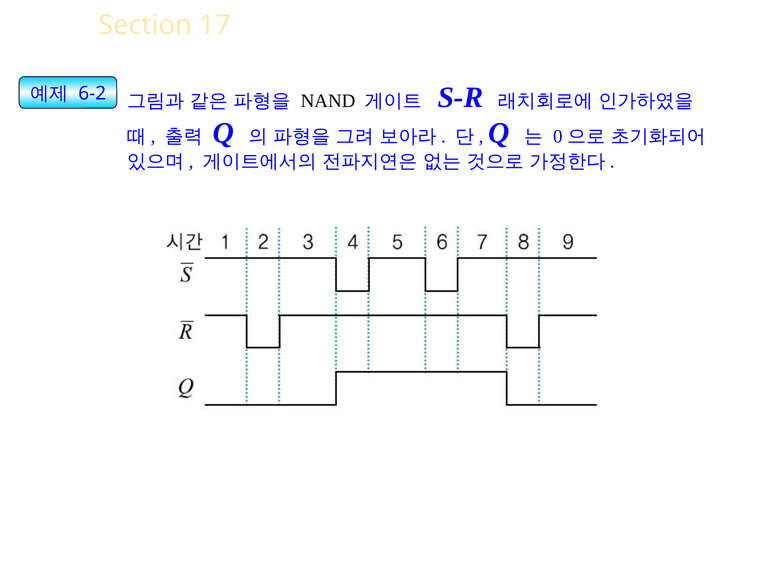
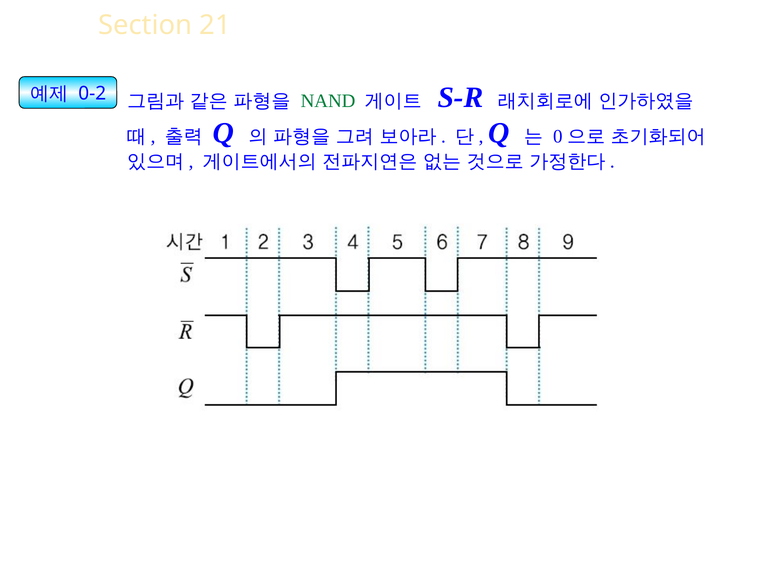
17: 17 -> 21 (215, 25)
6-2: 6-2 -> 0-2 (92, 93)
NAND colour: black -> green (328, 101)
